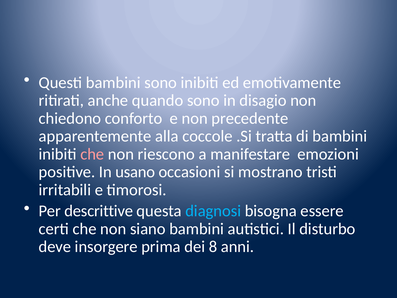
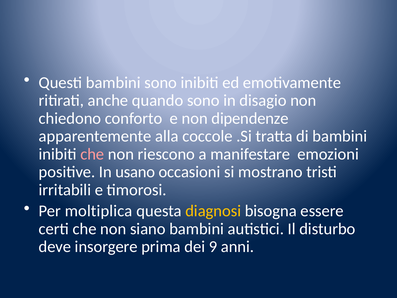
precedente: precedente -> dipendenze (250, 118)
descrittive: descrittive -> moltiplica (99, 211)
diagnosi colour: light blue -> yellow (213, 211)
8: 8 -> 9 (213, 246)
